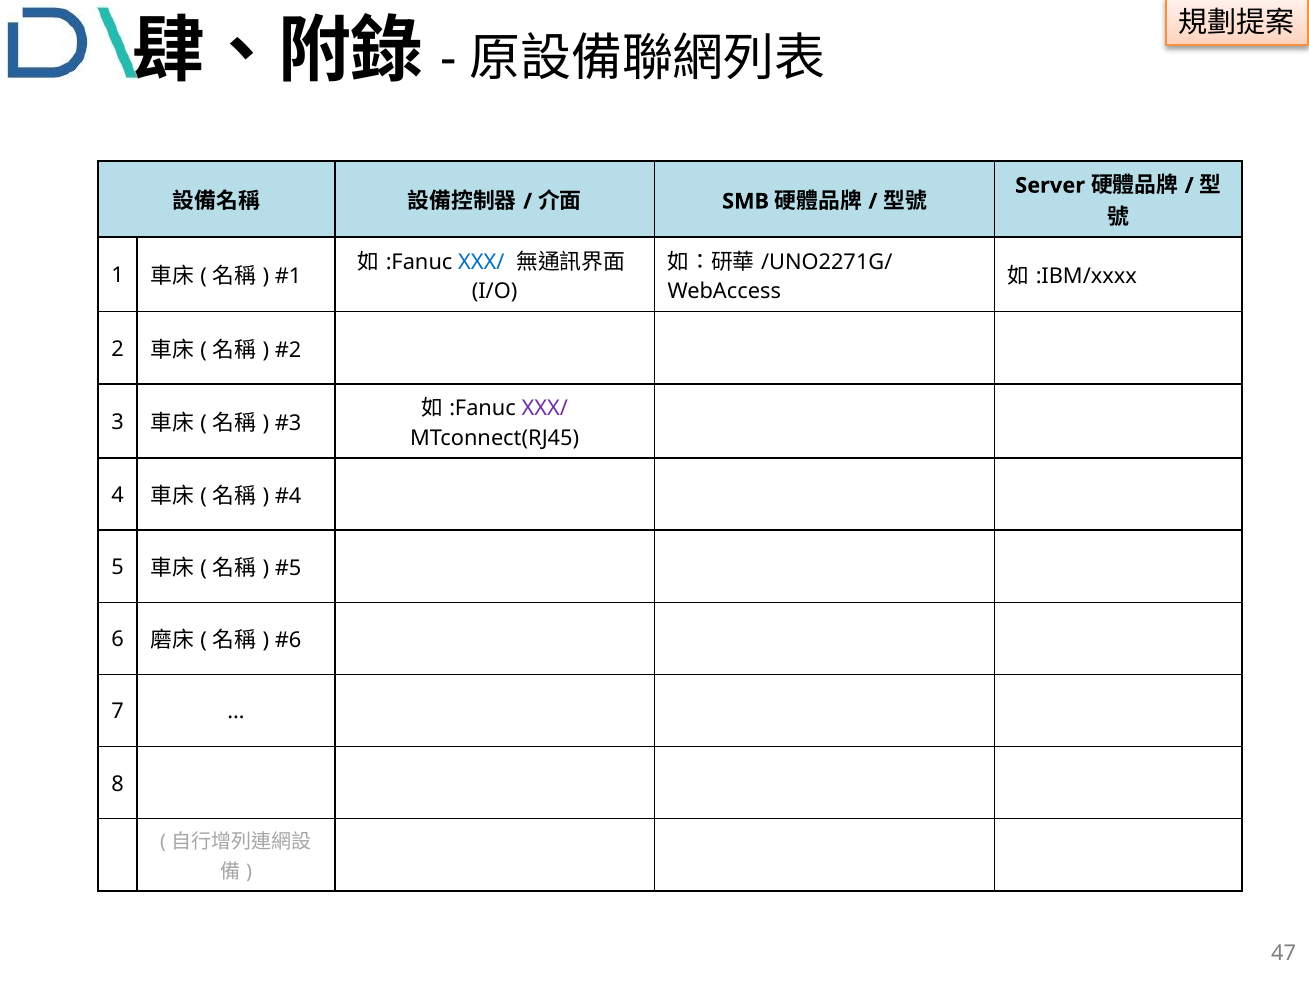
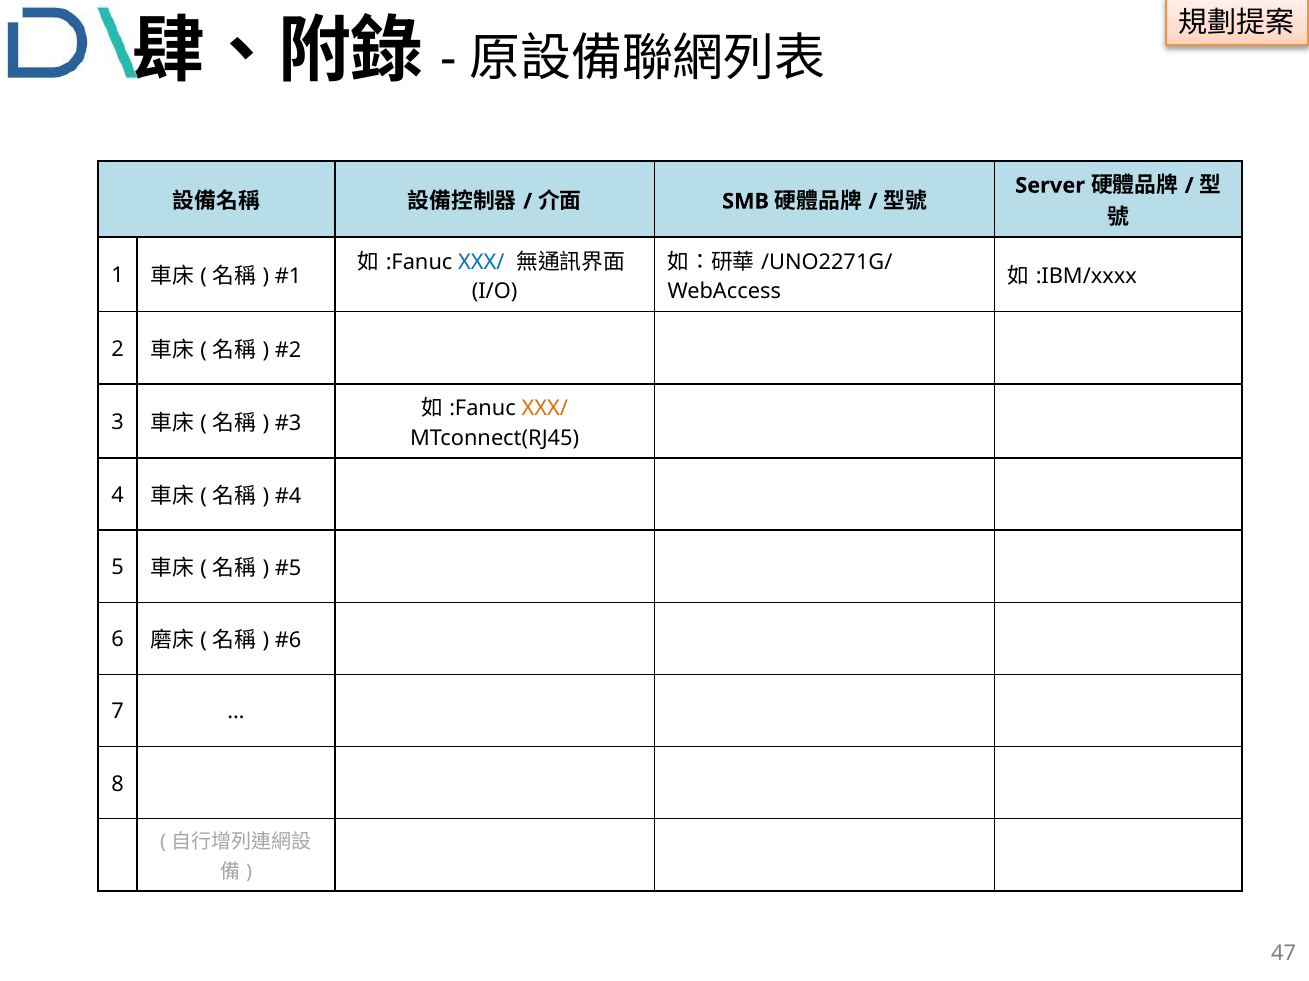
XXX/ colour: purple -> orange (545, 409)
